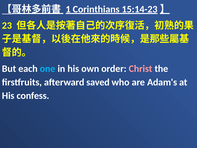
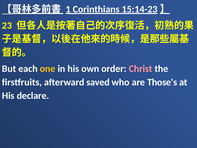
one colour: light blue -> yellow (48, 69)
Adam's: Adam's -> Those's (162, 82)
confess: confess -> declare (33, 96)
